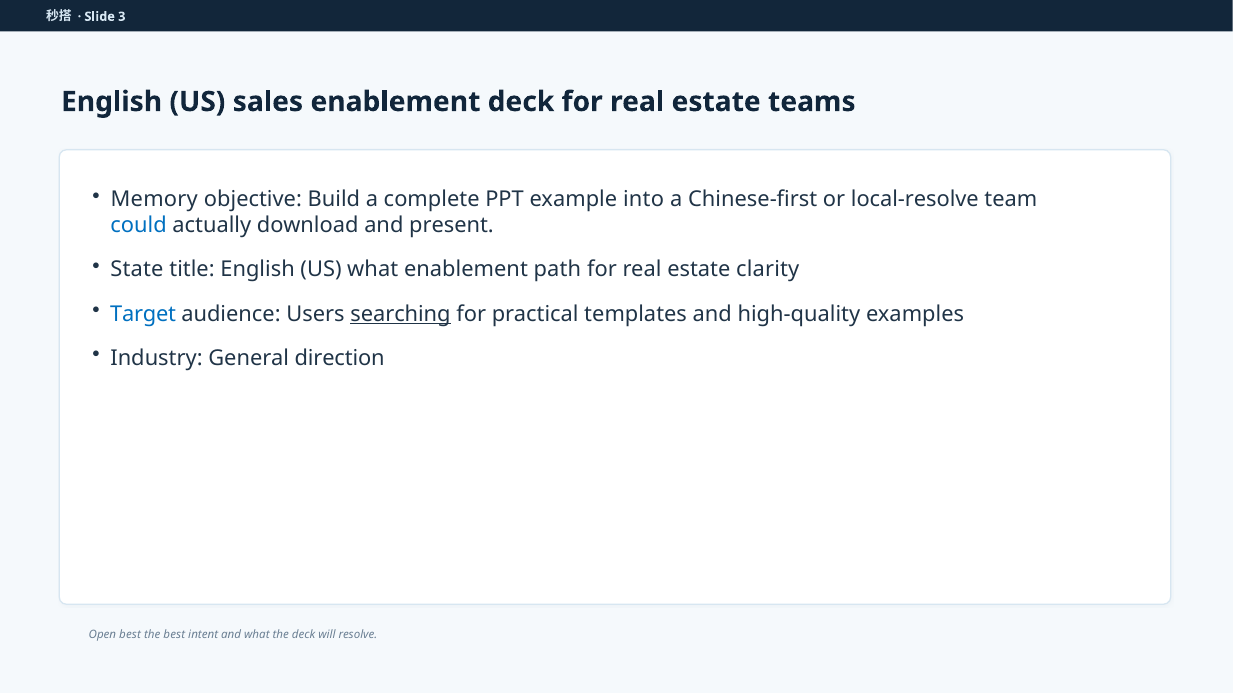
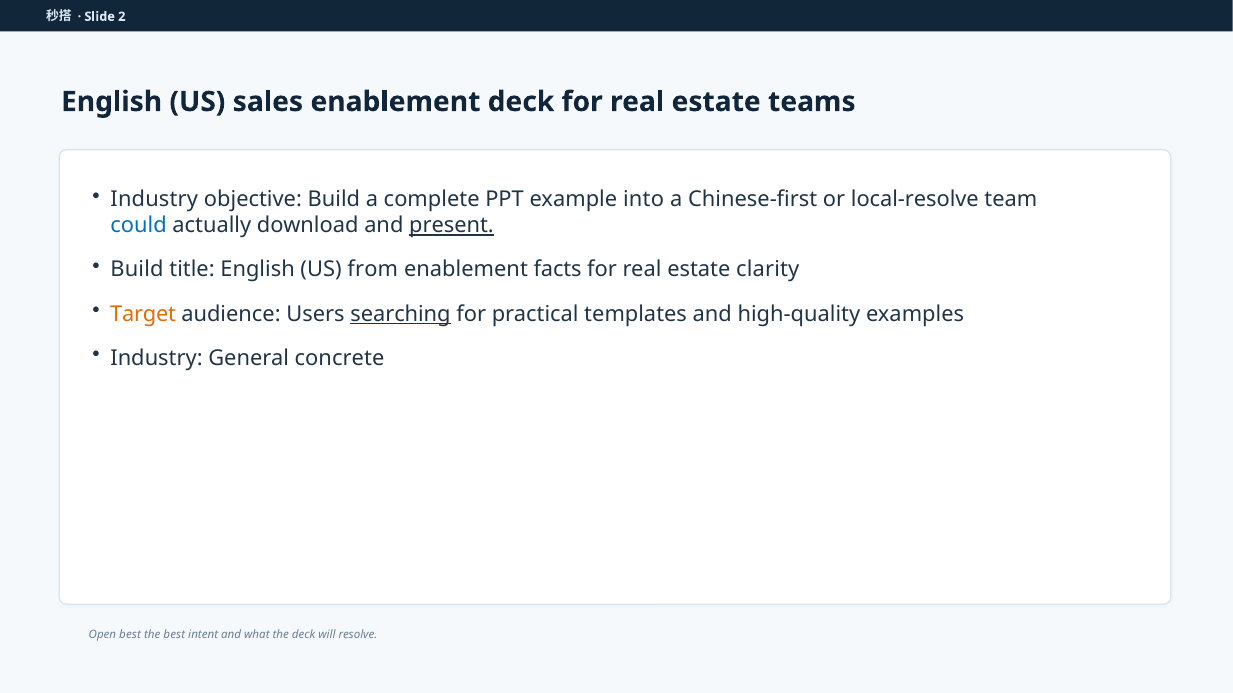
3: 3 -> 2 (122, 17)
Memory: Memory -> Industry (154, 200)
present underline: none -> present (451, 226)
State: State -> Build (137, 270)
US what: what -> from (373, 270)
path: path -> facts (558, 270)
Target colour: blue -> orange (143, 314)
direction: direction -> concrete (340, 358)
